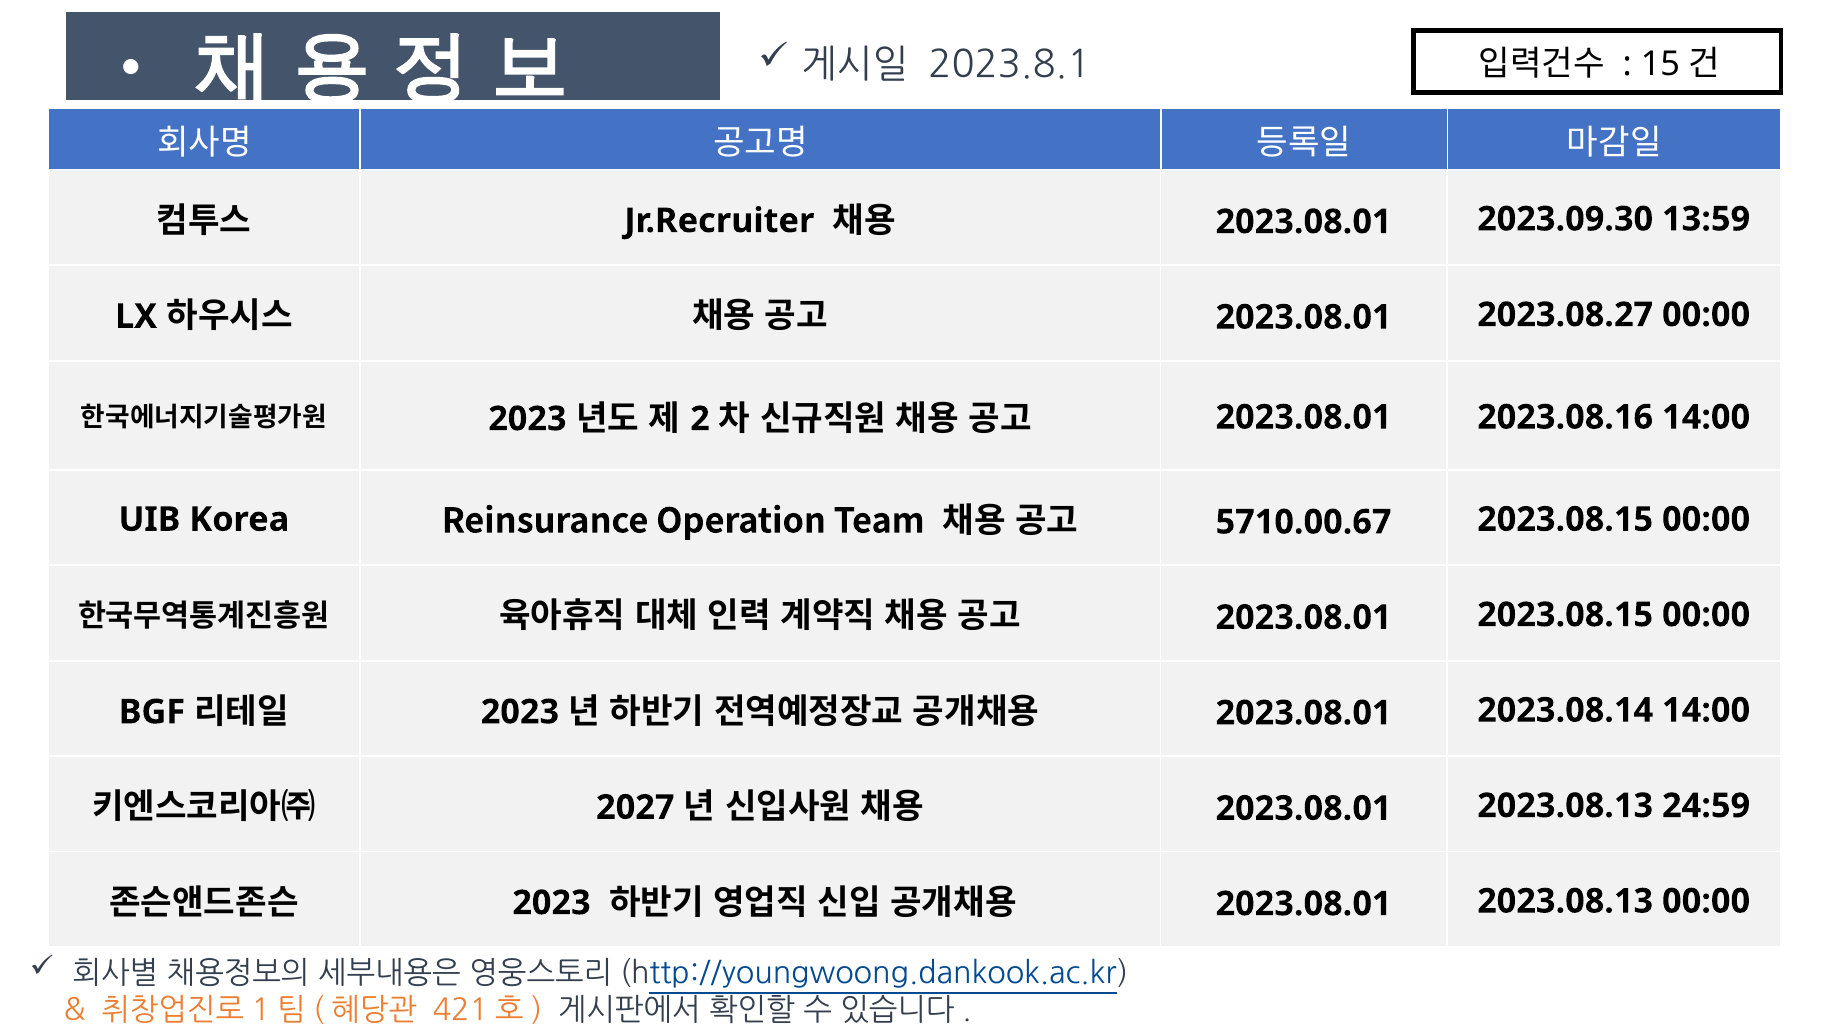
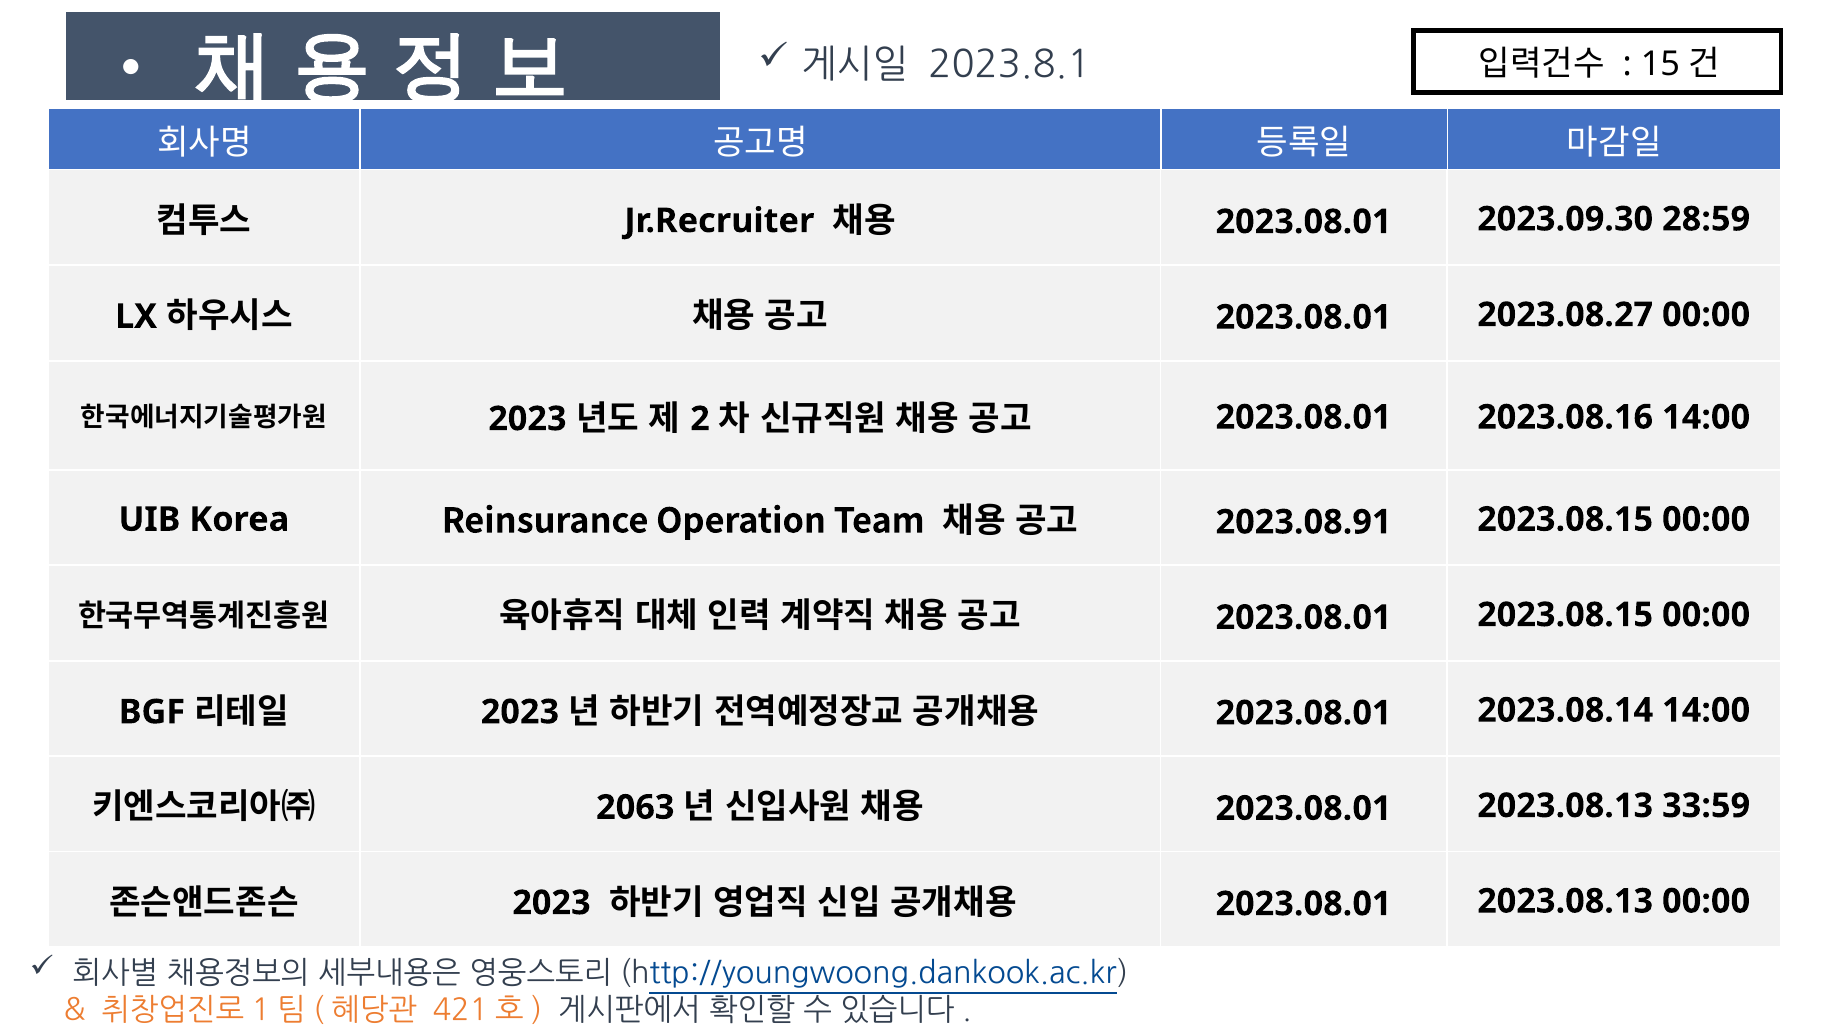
13:59: 13:59 -> 28:59 (1706, 219)
5710.00.67: 5710.00.67 -> 2023.08.91 (1304, 522)
2027: 2027 -> 2063 (635, 808)
24:59: 24:59 -> 33:59 (1706, 806)
